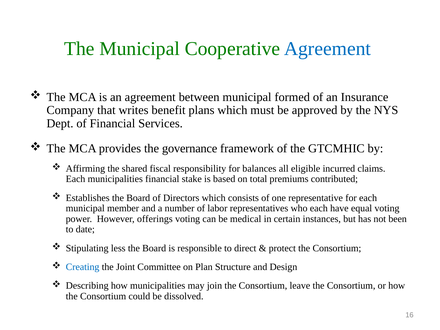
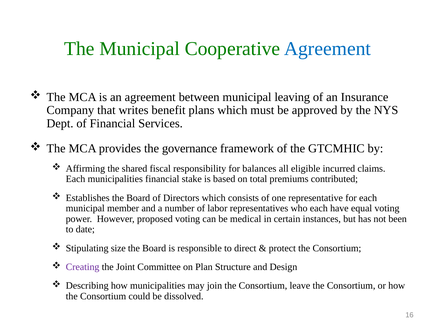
formed: formed -> leaving (292, 97)
offerings: offerings -> proposed (155, 219)
less: less -> size (118, 248)
Creating colour: blue -> purple (83, 267)
